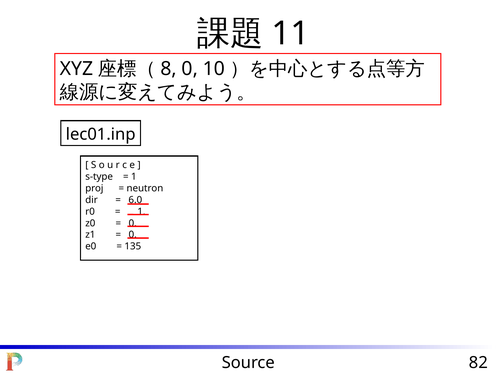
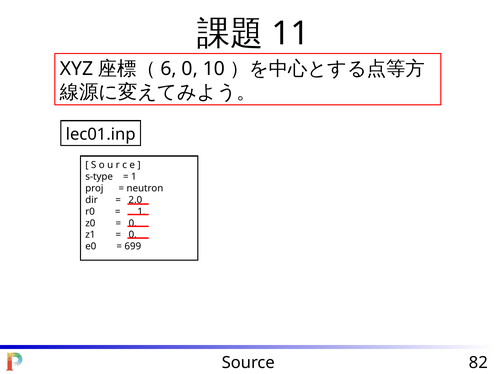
8: 8 -> 6 (169, 69)
6.0: 6.0 -> 2.0 (135, 200)
135: 135 -> 699 (133, 246)
